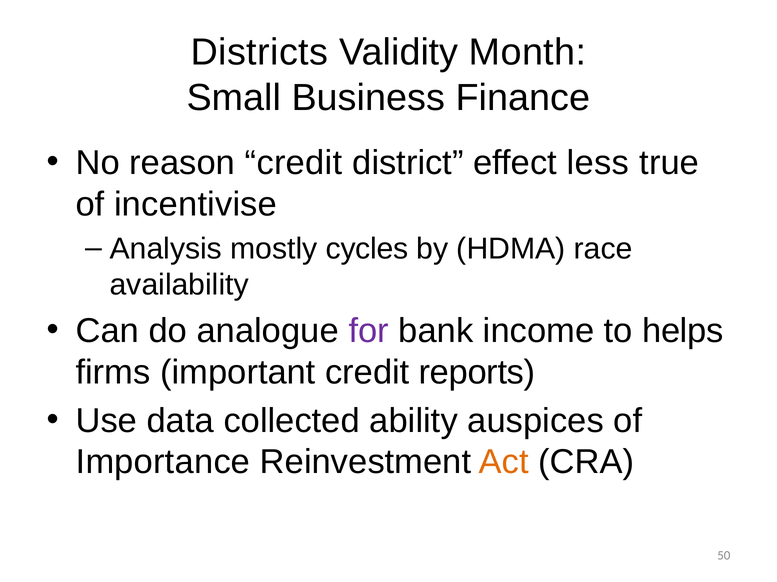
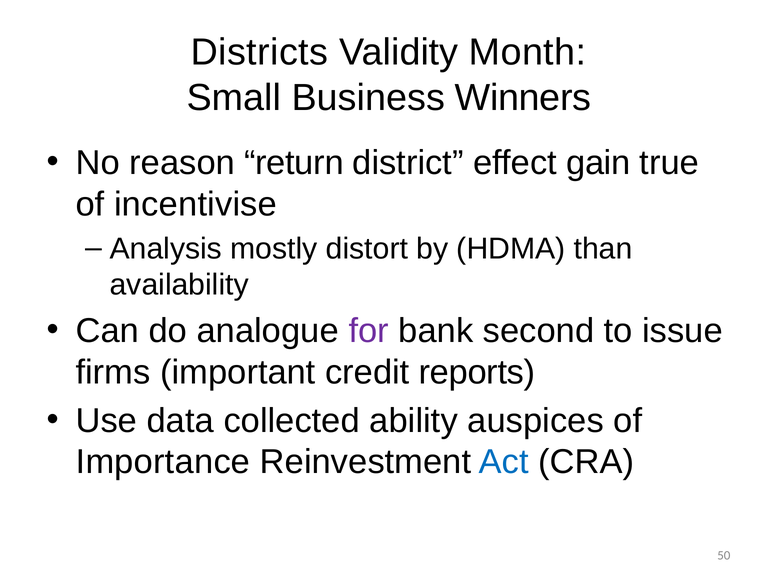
Finance: Finance -> Winners (523, 98)
reason credit: credit -> return (294, 163)
less: less -> gain (598, 163)
cycles: cycles -> distort (367, 249)
race: race -> than (603, 249)
income: income -> second (539, 331)
helps: helps -> issue (683, 331)
Act colour: orange -> blue (504, 463)
